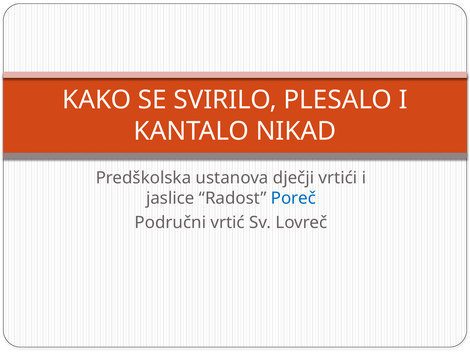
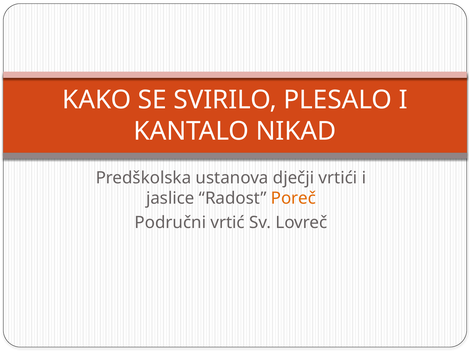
Poreč colour: blue -> orange (293, 199)
